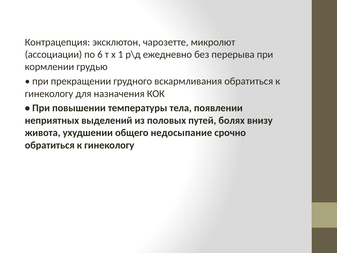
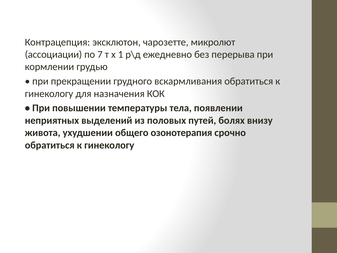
6: 6 -> 7 (100, 54)
недосыпание: недосыпание -> озонотерапия (181, 133)
